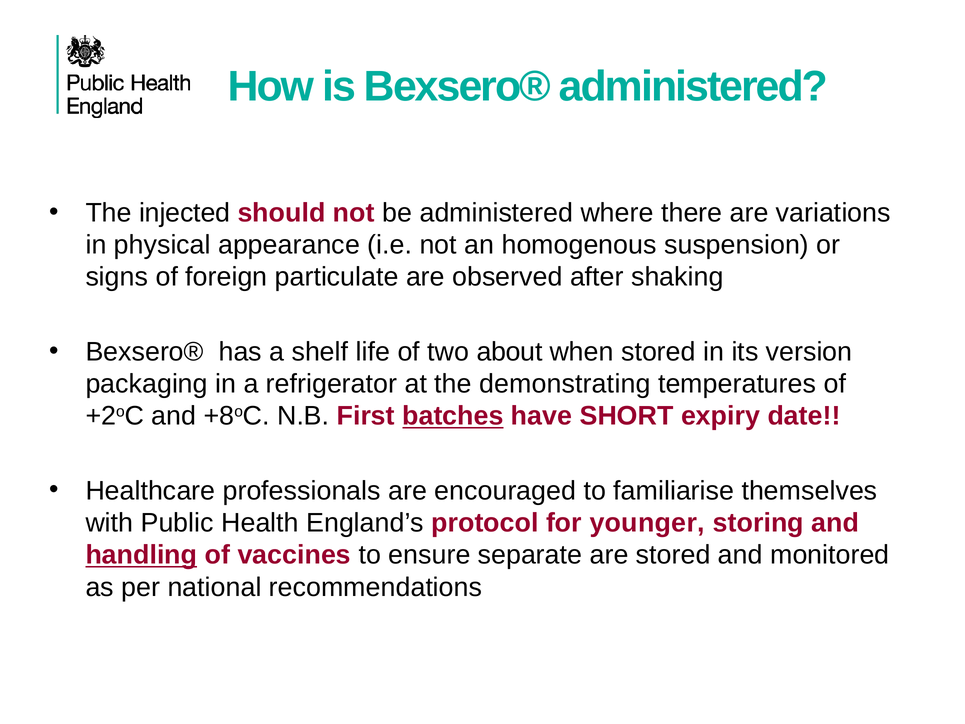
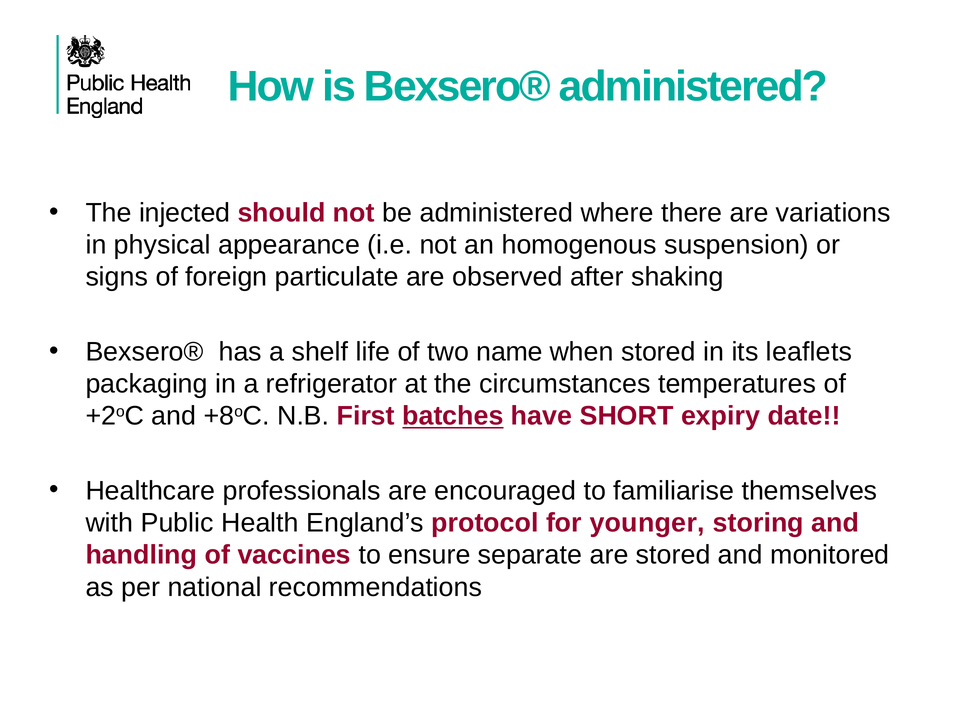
about: about -> name (510, 352)
version: version -> leaflets (809, 352)
demonstrating: demonstrating -> circumstances (565, 384)
handling underline: present -> none (141, 555)
